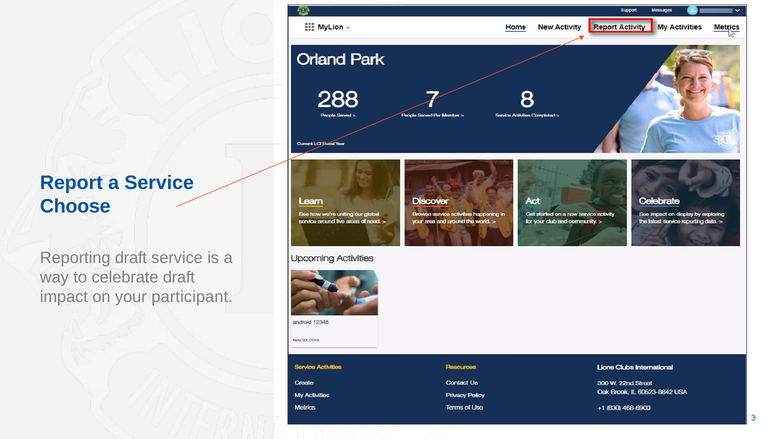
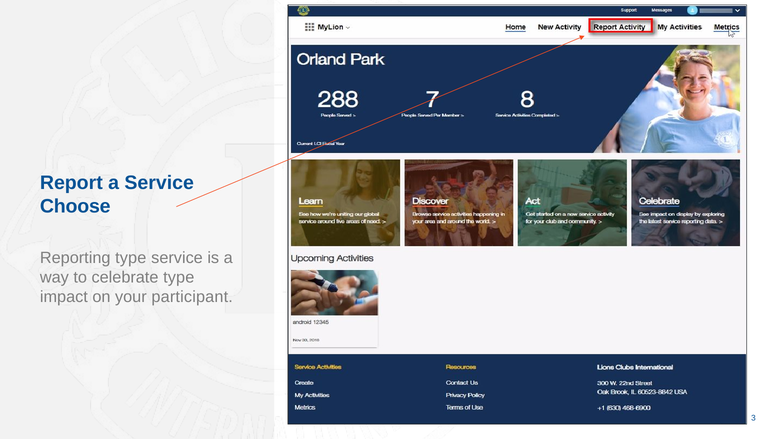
Reporting draft: draft -> type (131, 258)
celebrate draft: draft -> type (179, 278)
